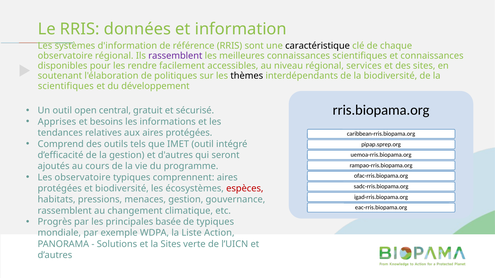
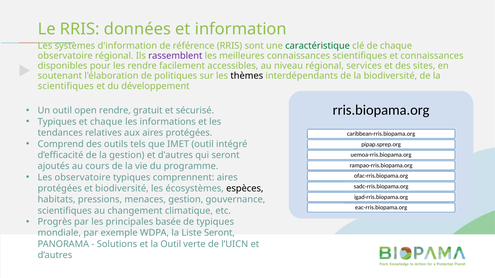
caractéristique colour: black -> green (318, 46)
open central: central -> rendre (115, 111)
Apprises: Apprises -> Typiques (57, 122)
et besoins: besoins -> chaque (106, 122)
espèces colour: red -> black (245, 189)
rassemblent: rassemblent -> scientifiques (65, 211)
Liste Action: Action -> Seront (219, 233)
la Sites: Sites -> Outil (171, 244)
